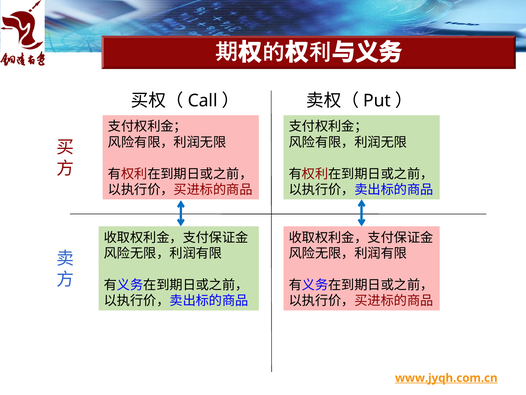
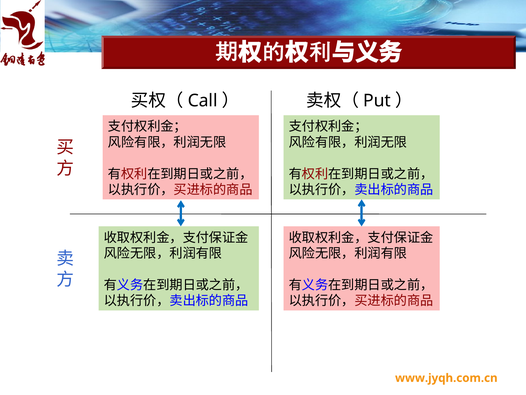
www.jyqh.com.cn underline: present -> none (446, 378)
